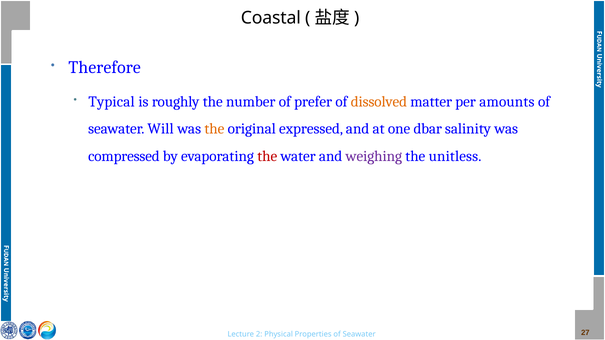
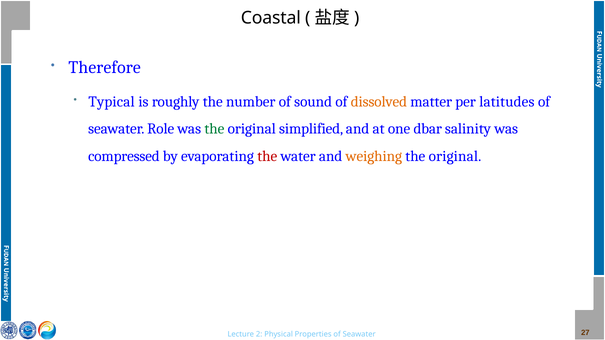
prefer: prefer -> sound (313, 102)
amounts: amounts -> latitudes (507, 102)
Will: Will -> Role (161, 129)
the colour: orange -> green (214, 129)
expressed: expressed -> simplified (311, 129)
weighing colour: purple -> orange (374, 156)
unitless: unitless -> original (455, 156)
